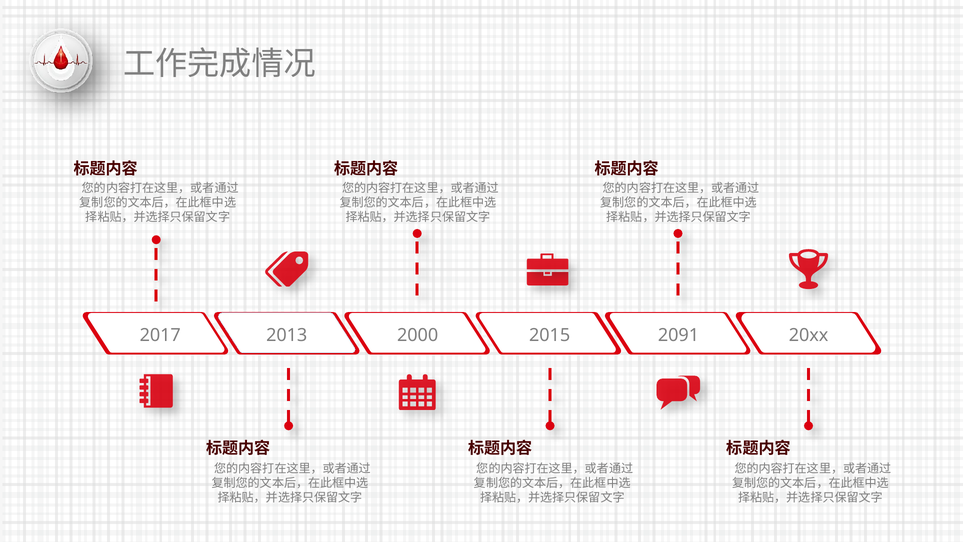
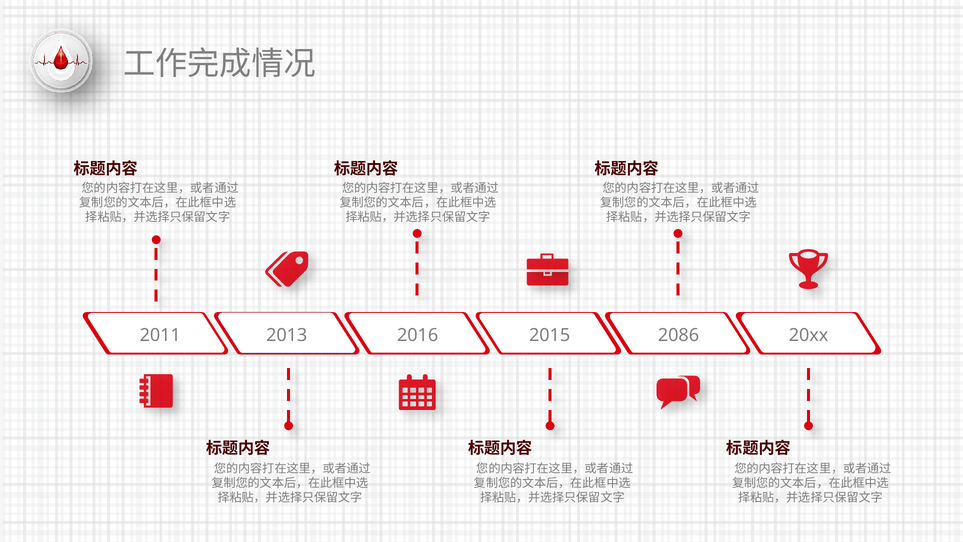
2017: 2017 -> 2011 (160, 335)
2000: 2000 -> 2016 (418, 335)
2091: 2091 -> 2086 (678, 335)
